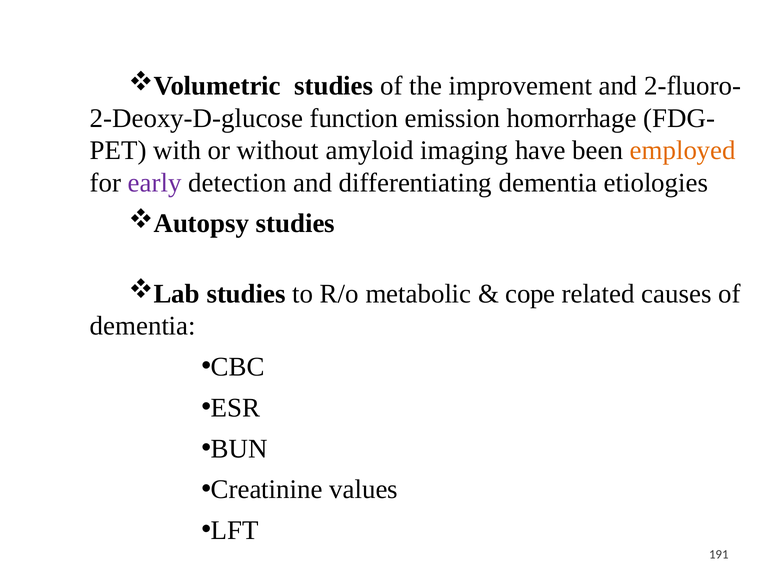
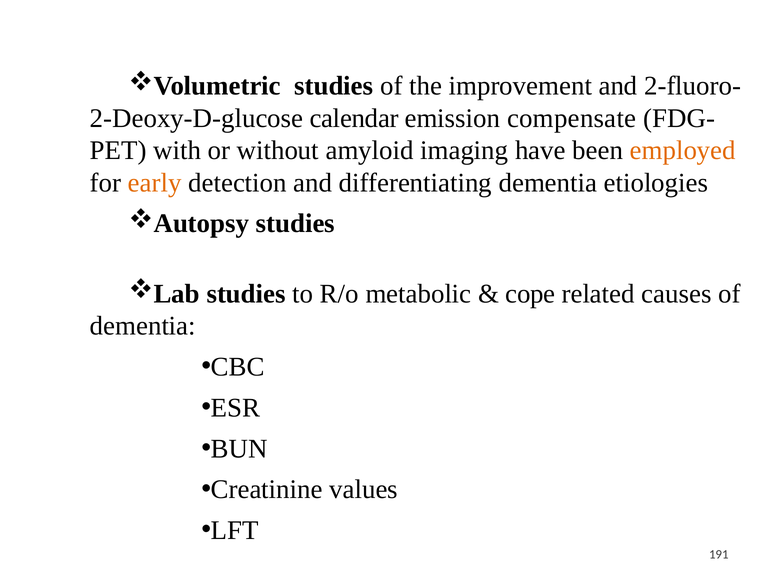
function: function -> calendar (354, 118)
homorrhage: homorrhage -> compensate (572, 118)
early colour: purple -> orange (155, 183)
